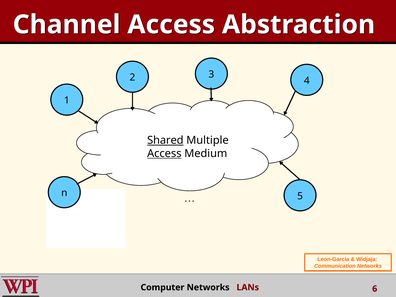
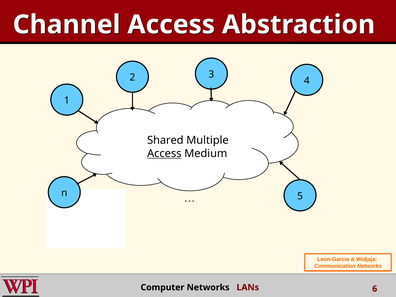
Shared underline: present -> none (165, 140)
